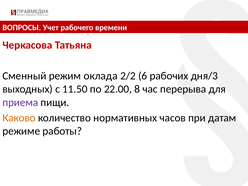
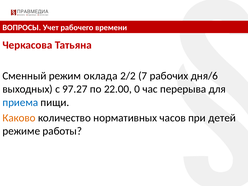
6: 6 -> 7 (143, 76)
дня/3: дня/3 -> дня/6 (204, 76)
11.50: 11.50 -> 97.27 (75, 89)
8: 8 -> 0 (137, 89)
приема colour: purple -> blue (20, 102)
датам: датам -> детей (222, 118)
